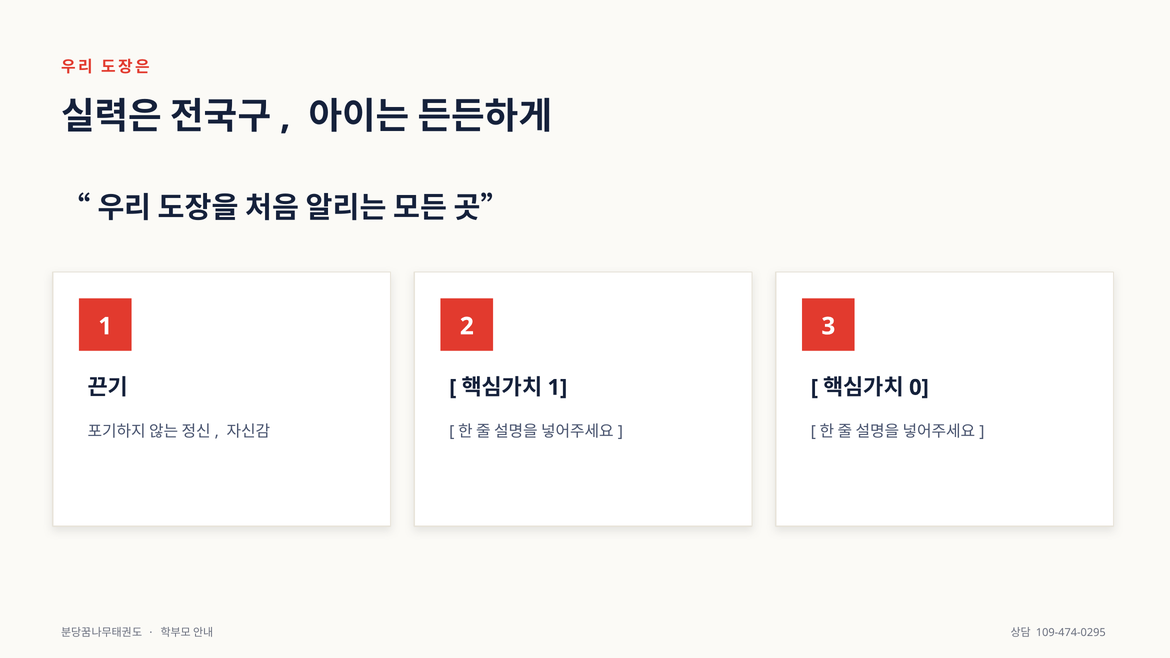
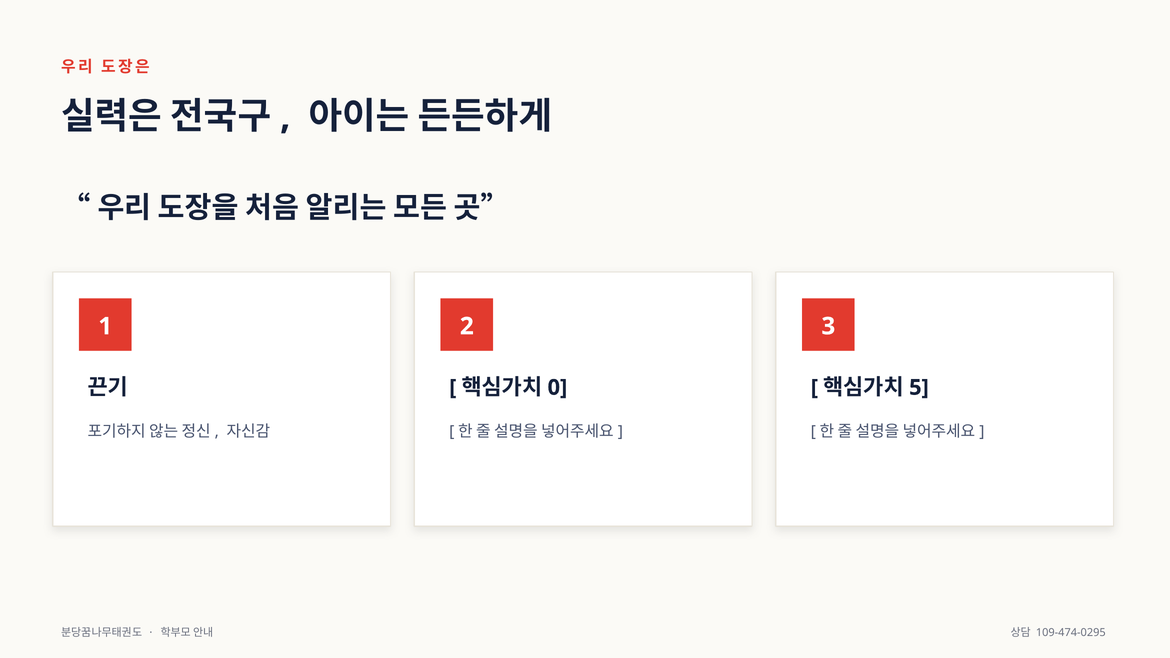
1: 1 -> 0 (557, 388)
0: 0 -> 5 (919, 388)
